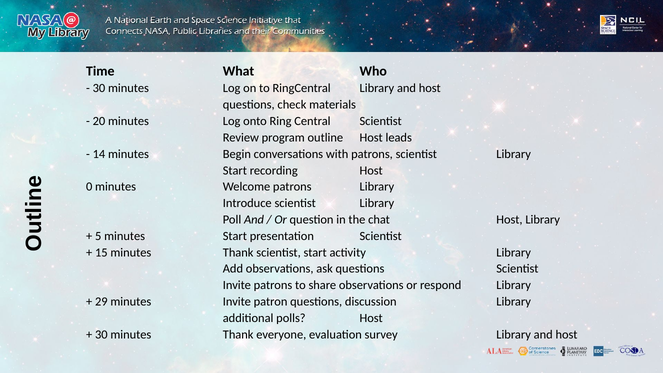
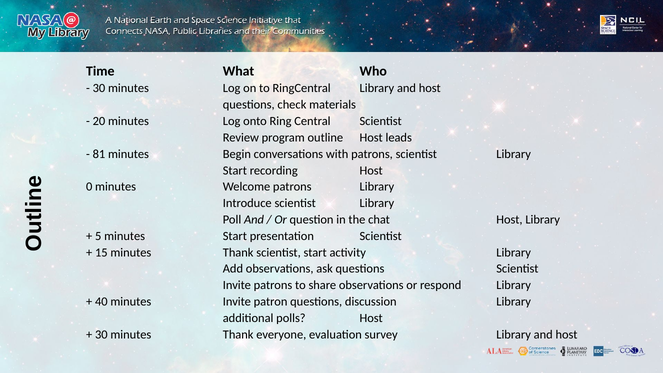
14: 14 -> 81 (99, 154)
29: 29 -> 40 (101, 302)
